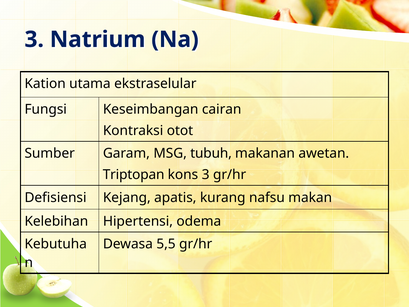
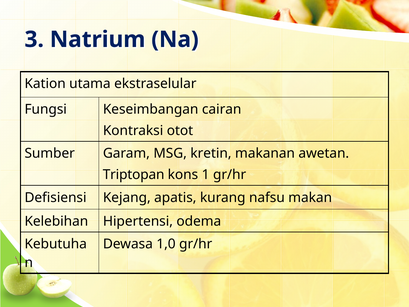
tubuh: tubuh -> kretin (211, 153)
kons 3: 3 -> 1 (206, 175)
5,5: 5,5 -> 1,0 (166, 244)
